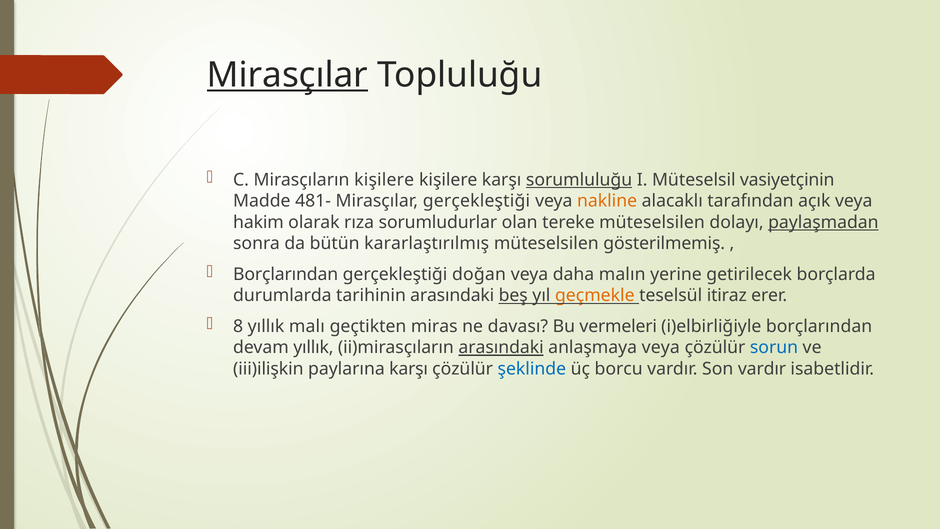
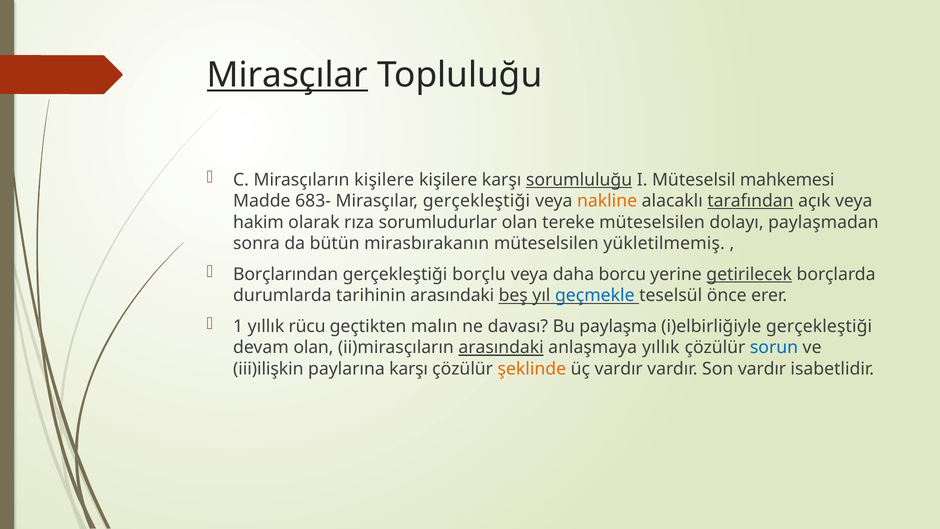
vasiyetçinin: vasiyetçinin -> mahkemesi (787, 180)
481-: 481- -> 683- (313, 201)
tarafından underline: none -> present (750, 201)
paylaşmadan underline: present -> none (823, 222)
kararlaştırılmış: kararlaştırılmış -> mirasbırakanın (427, 243)
gösterilmemiş: gösterilmemiş -> yükletilmemiş (664, 243)
doğan: doğan -> borçlu (479, 274)
malın: malın -> borcu (622, 274)
getirilecek underline: none -> present (749, 274)
geçmekle colour: orange -> blue (595, 295)
itiraz: itiraz -> önce (727, 295)
8: 8 -> 1 (238, 326)
malı: malı -> rücu (307, 326)
miras: miras -> malın (434, 326)
vermeleri: vermeleri -> paylaşma (618, 326)
i)elbirliğiyle borçlarından: borçlarından -> gerçekleştiği (819, 326)
devam yıllık: yıllık -> olan (313, 347)
anlaşmaya veya: veya -> yıllık (661, 347)
şeklinde colour: blue -> orange (532, 369)
üç borcu: borcu -> vardır (619, 369)
